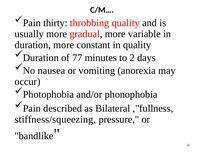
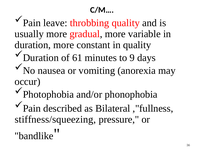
thirty: thirty -> leave (55, 23)
77: 77 -> 61 (77, 58)
2: 2 -> 9 (132, 58)
